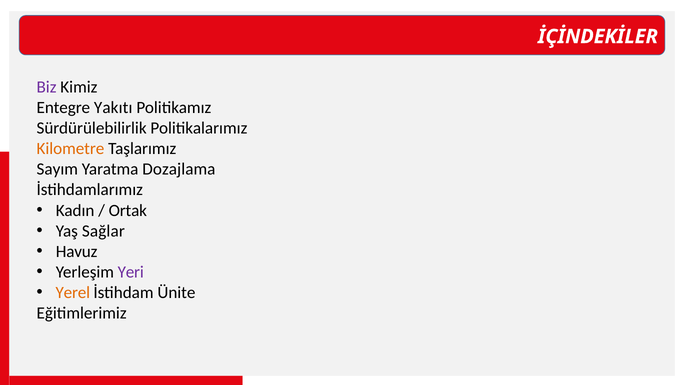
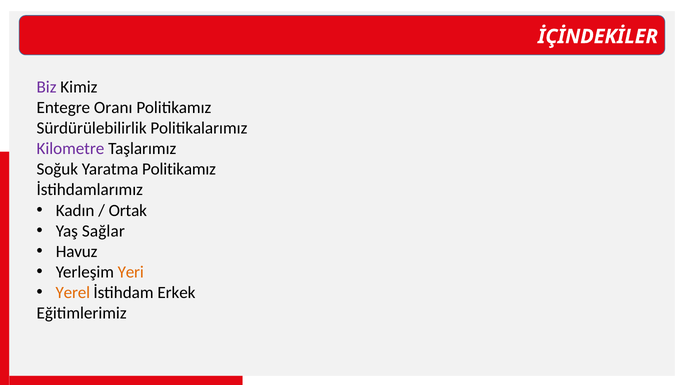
Yakıtı: Yakıtı -> Oranı (113, 108)
Kilometre colour: orange -> purple (70, 149)
Sayım: Sayım -> Soğuk (57, 169)
Yaratma Dozajlama: Dozajlama -> Politikamız (179, 169)
Yeri colour: purple -> orange (131, 272)
Ünite: Ünite -> Erkek (176, 292)
